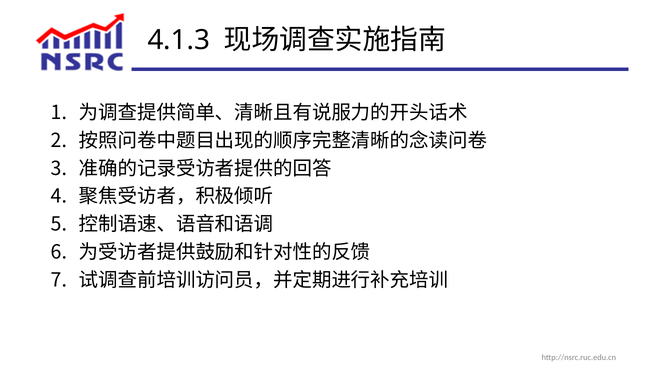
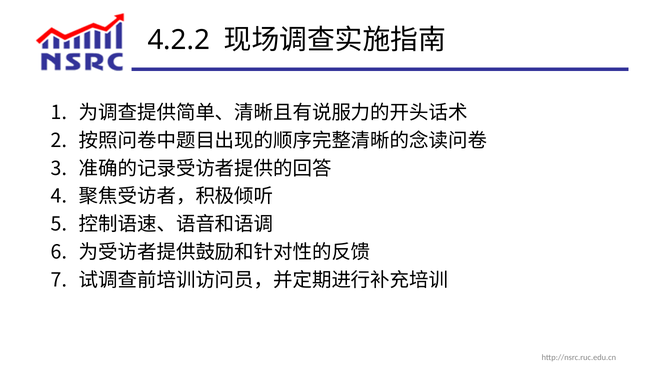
4.1.3: 4.1.3 -> 4.2.2 (179, 40)
